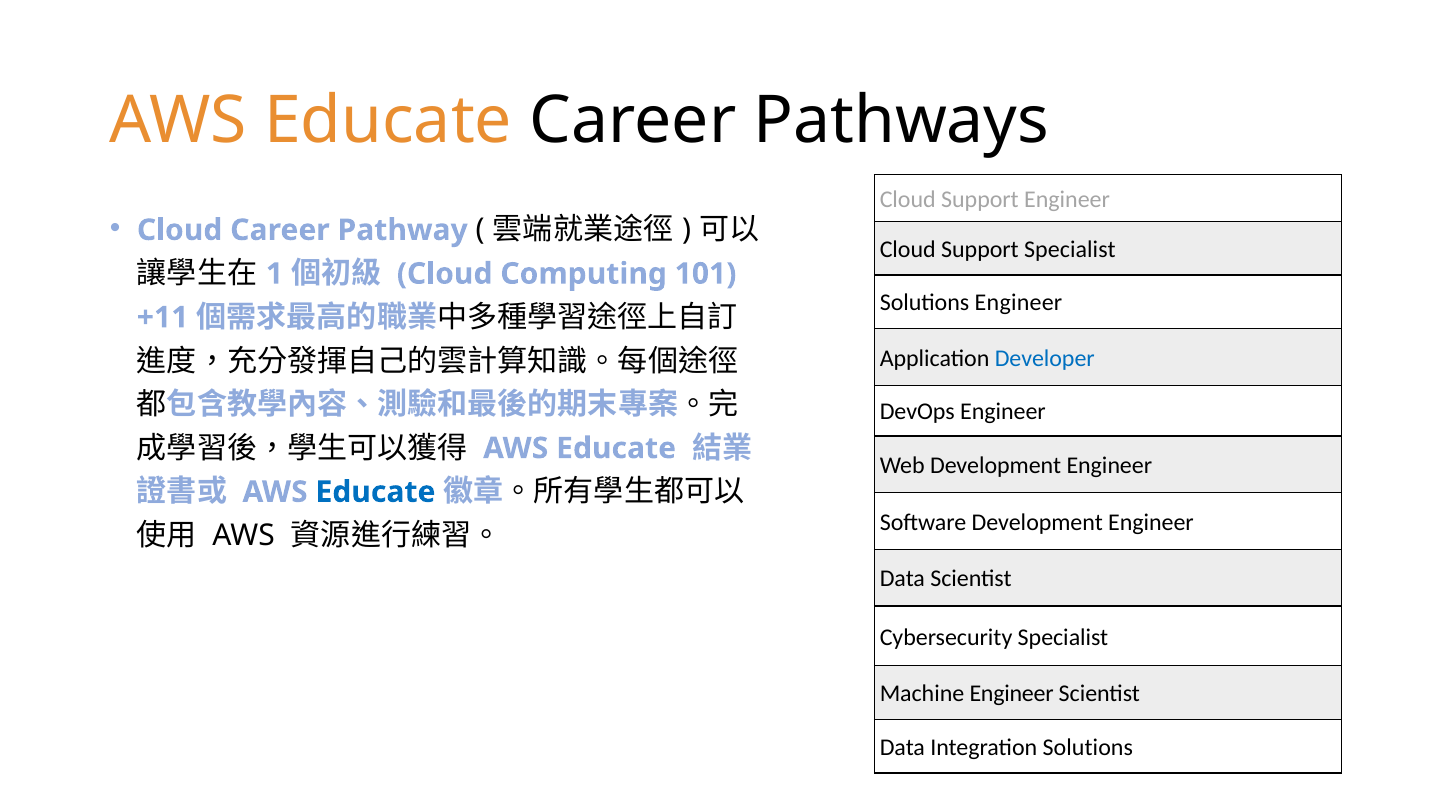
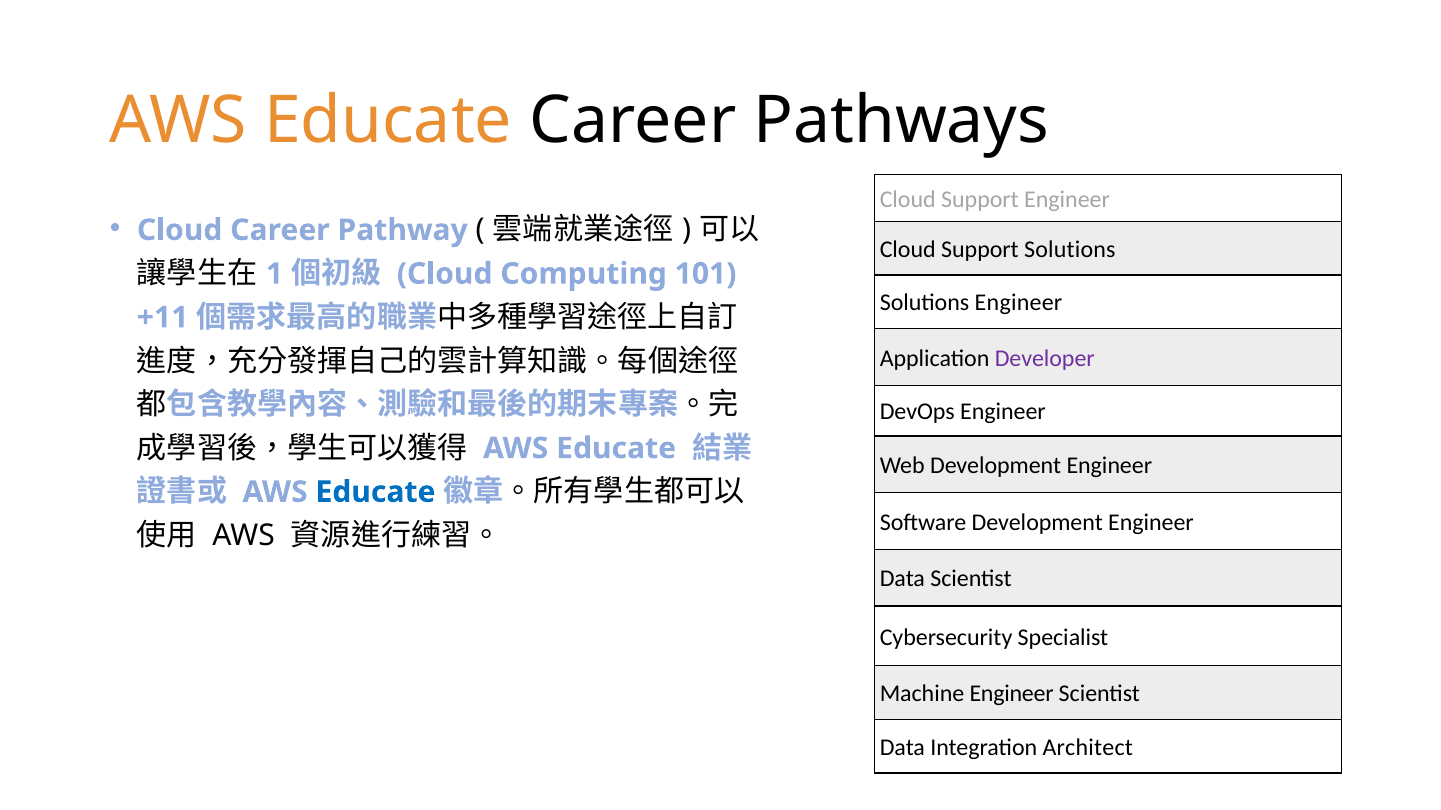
Support Specialist: Specialist -> Solutions (1070, 250)
Developer colour: blue -> purple (1045, 358)
Integration Solutions: Solutions -> Architect (1088, 748)
